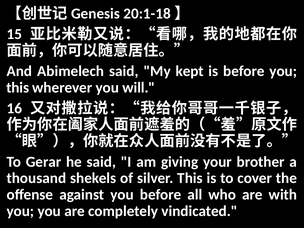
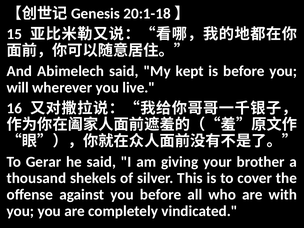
this: this -> will (18, 88)
will: will -> live (139, 88)
